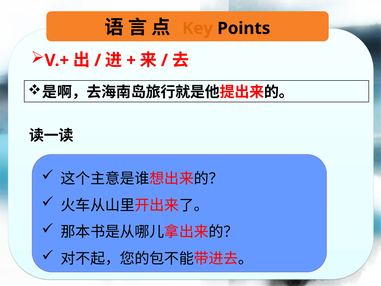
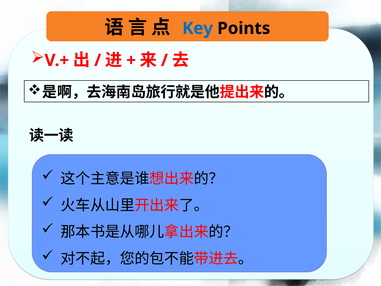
Key colour: orange -> blue (198, 28)
